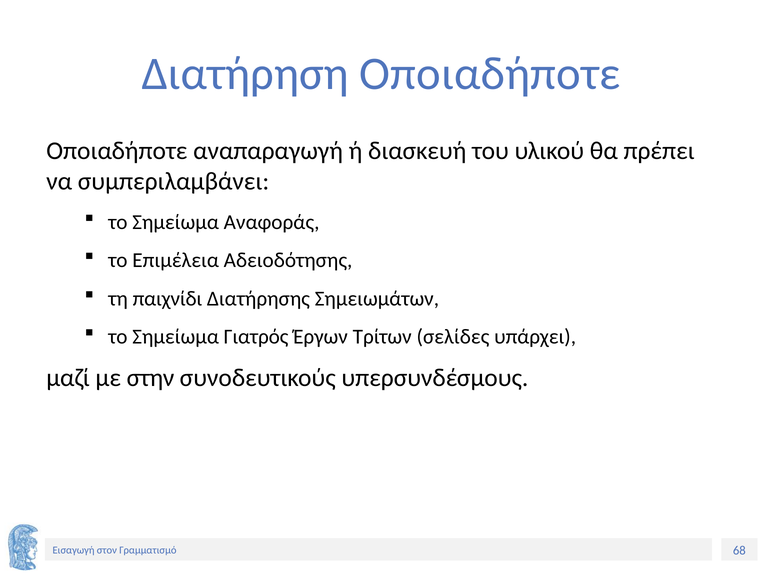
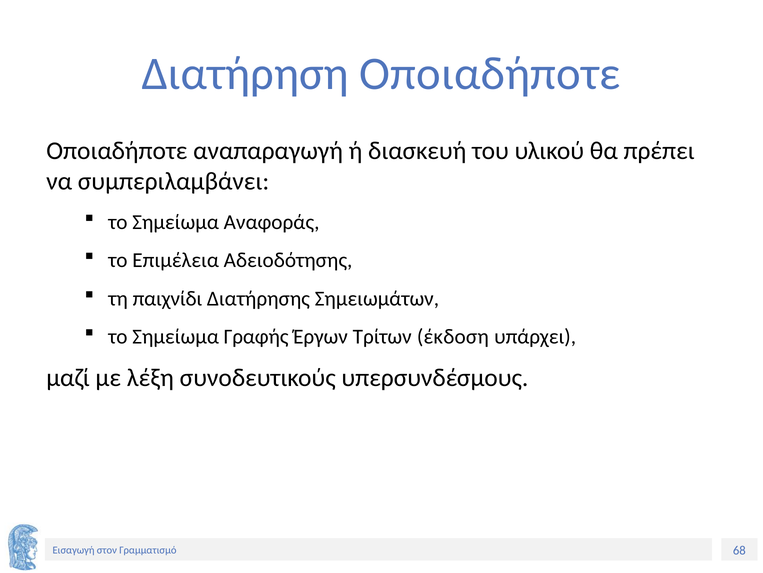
Γιατρός: Γιατρός -> Γραφής (256, 336)
σελίδες: σελίδες -> έκδοση (453, 336)
στην: στην -> λέξη (150, 377)
